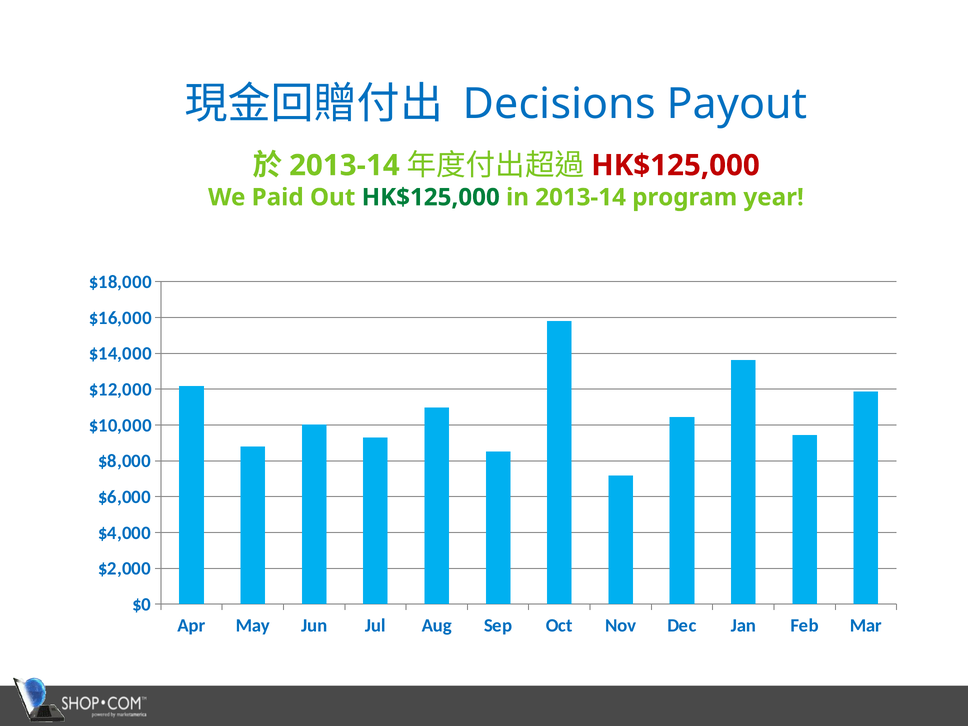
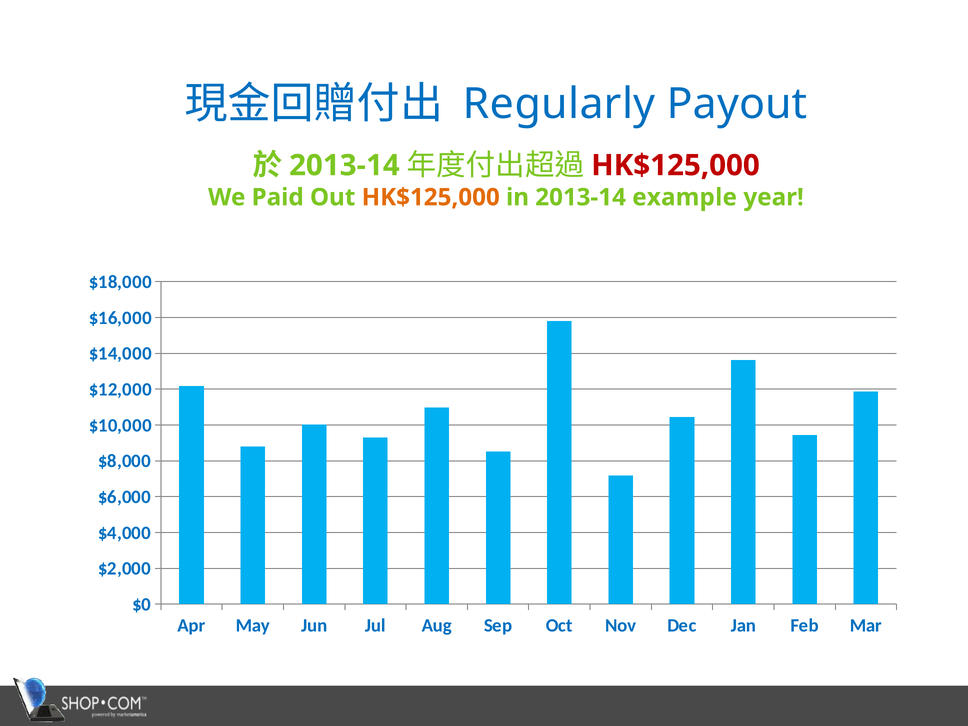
Decisions: Decisions -> Regularly (559, 104)
HK$125,000 colour: green -> orange (431, 197)
program: program -> example (685, 197)
